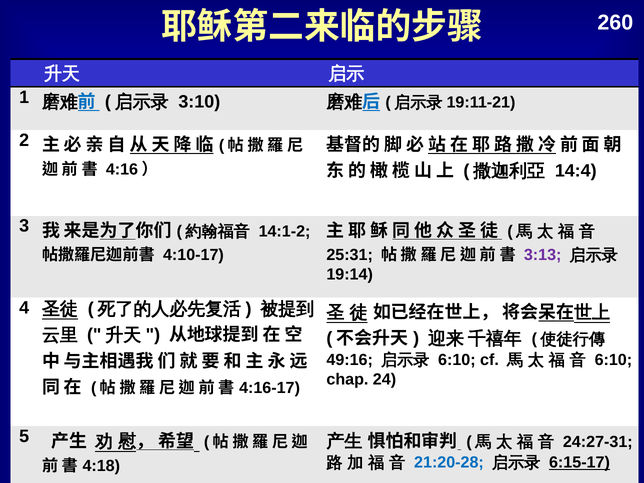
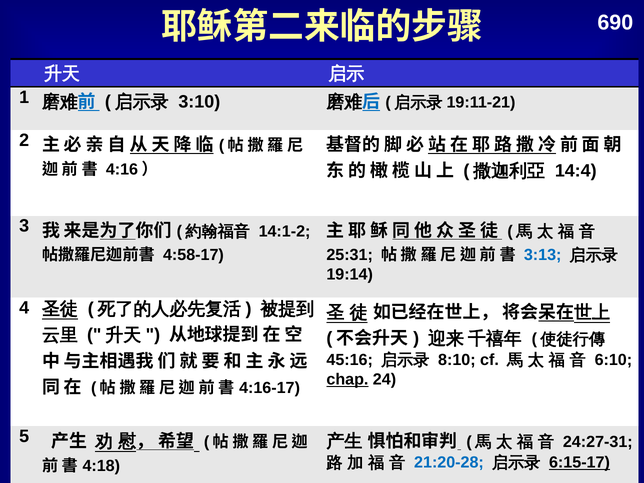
260: 260 -> 690 (615, 23)
3:13 colour: purple -> blue (543, 255)
4:10-17: 4:10-17 -> 4:58-17 (193, 255)
49:16: 49:16 -> 45:16 (350, 360)
6:10: 6:10 -> 8:10 (457, 360)
chap underline: none -> present (347, 379)
